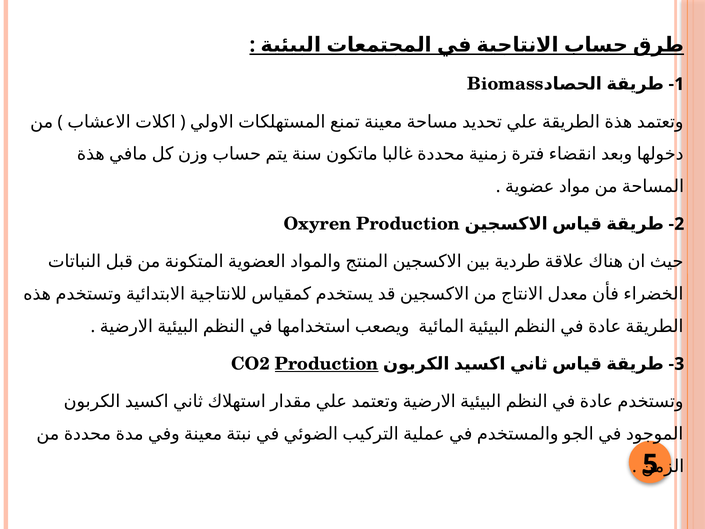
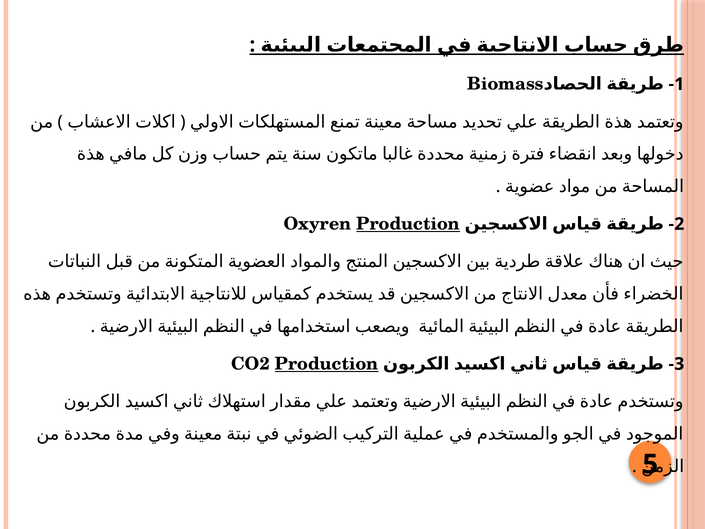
Production underline: none -> present (408, 224)
